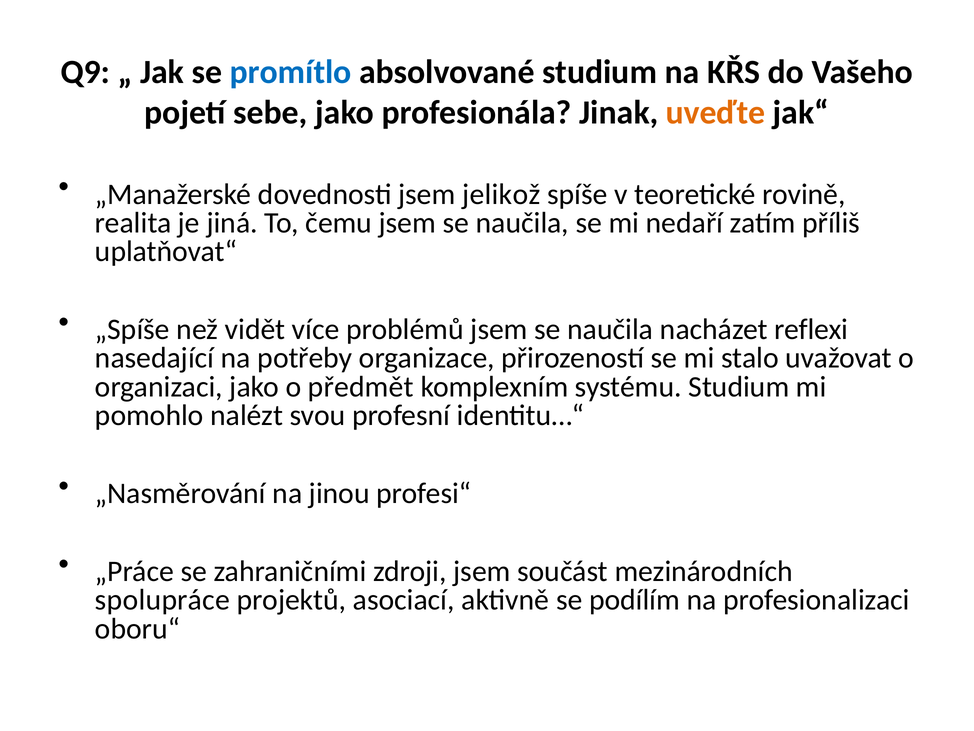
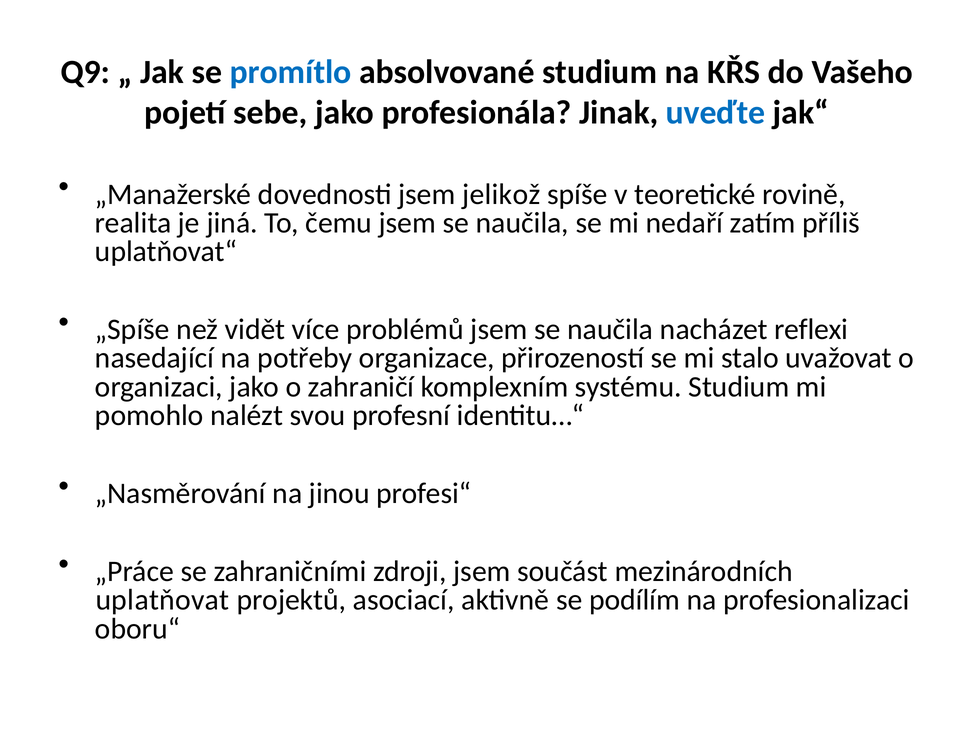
uveďte colour: orange -> blue (716, 113)
předmět: předmět -> zahraničí (361, 386)
spolupráce: spolupráce -> uplatňovat (162, 600)
